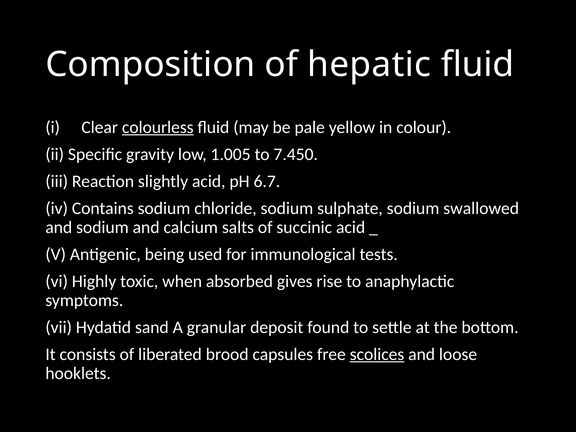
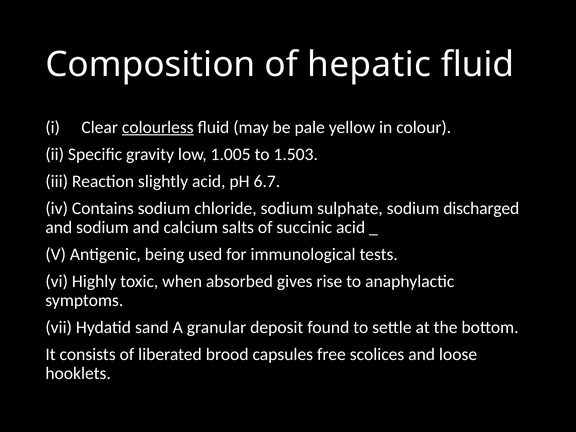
7.450: 7.450 -> 1.503 (296, 154)
swallowed: swallowed -> discharged (481, 208)
scolices underline: present -> none (377, 354)
